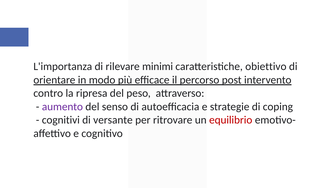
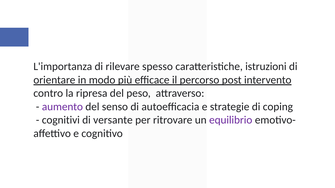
minimi: minimi -> spesso (158, 67)
obiettivo: obiettivo -> istruzioni (266, 67)
equilibrio colour: red -> purple (231, 120)
